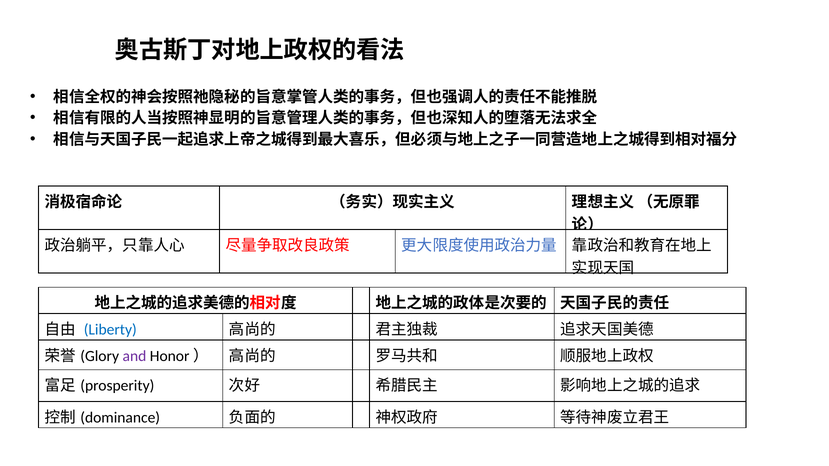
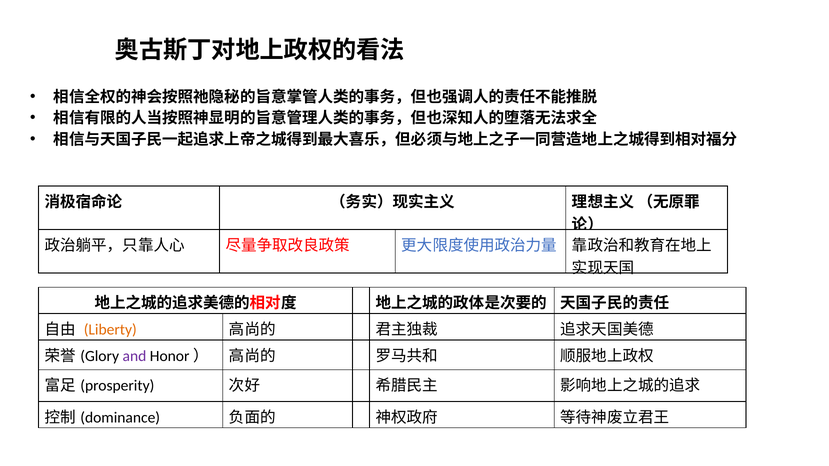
Liberty colour: blue -> orange (110, 330)
